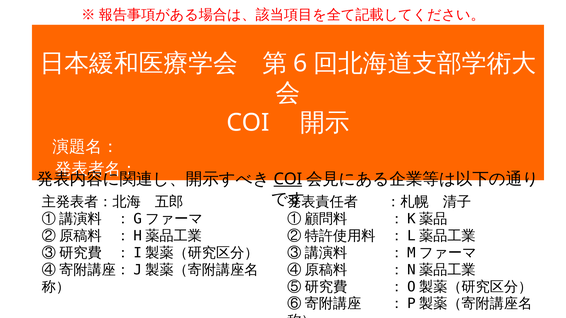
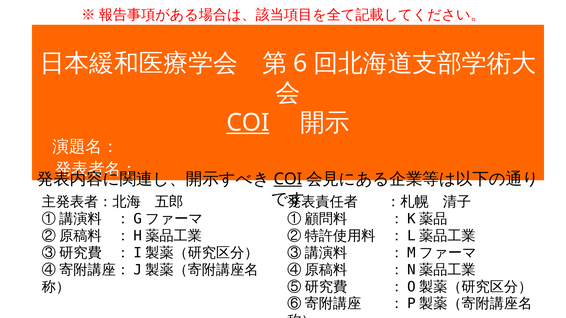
COI underline: none -> present (248, 123)
